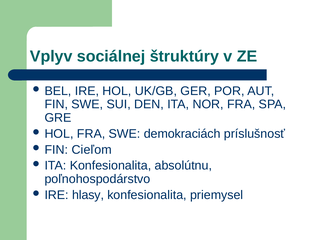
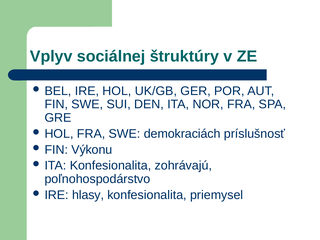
Cieľom: Cieľom -> Výkonu (92, 150)
absolútnu: absolútnu -> zohrávajú (183, 166)
